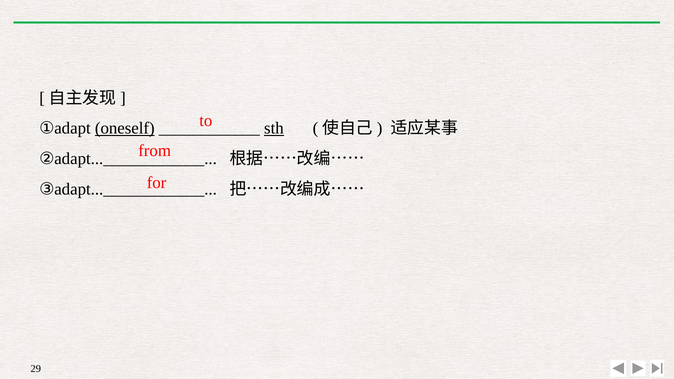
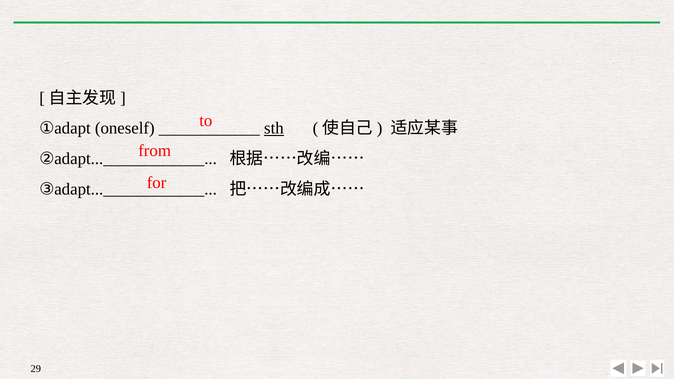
oneself underline: present -> none (125, 128)
